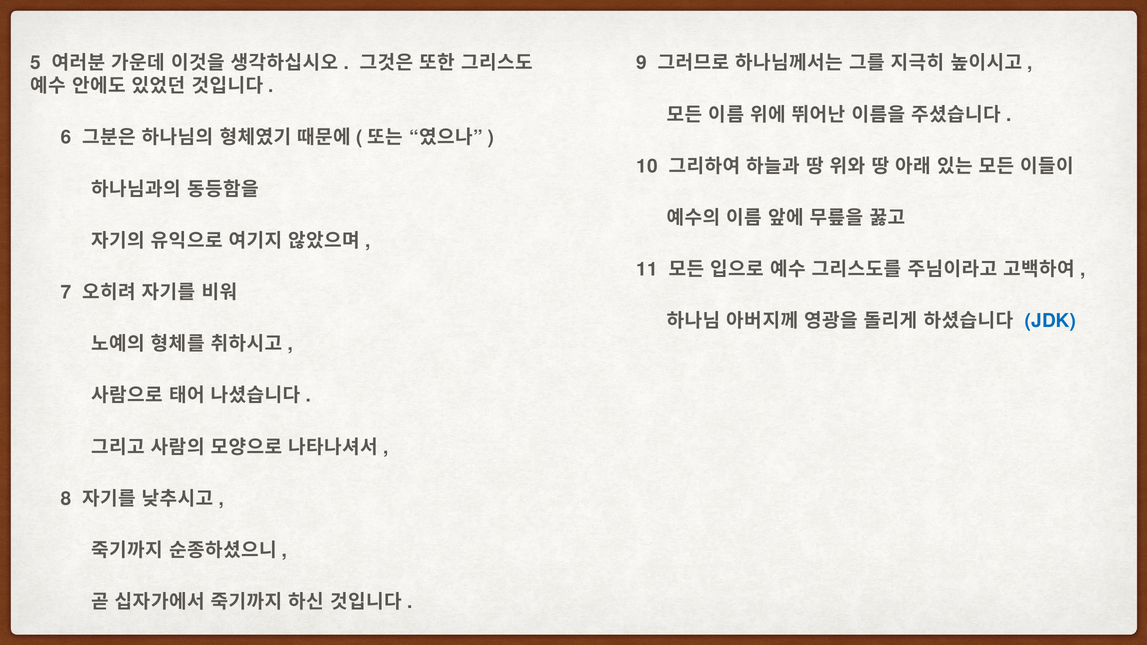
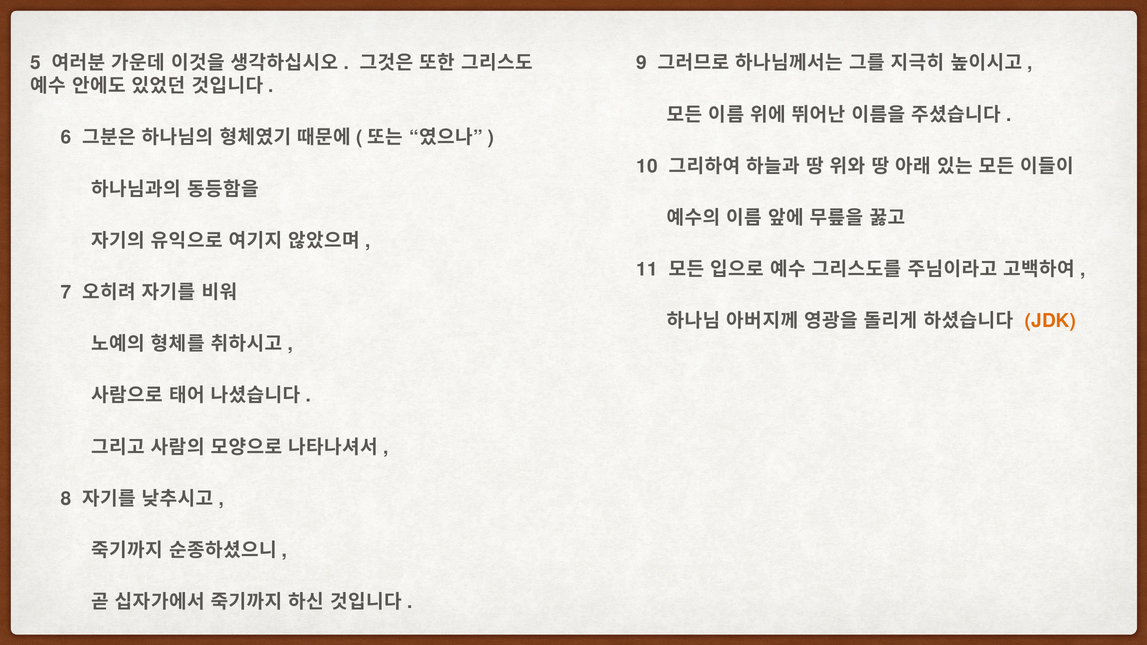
JDK colour: blue -> orange (1050, 321)
